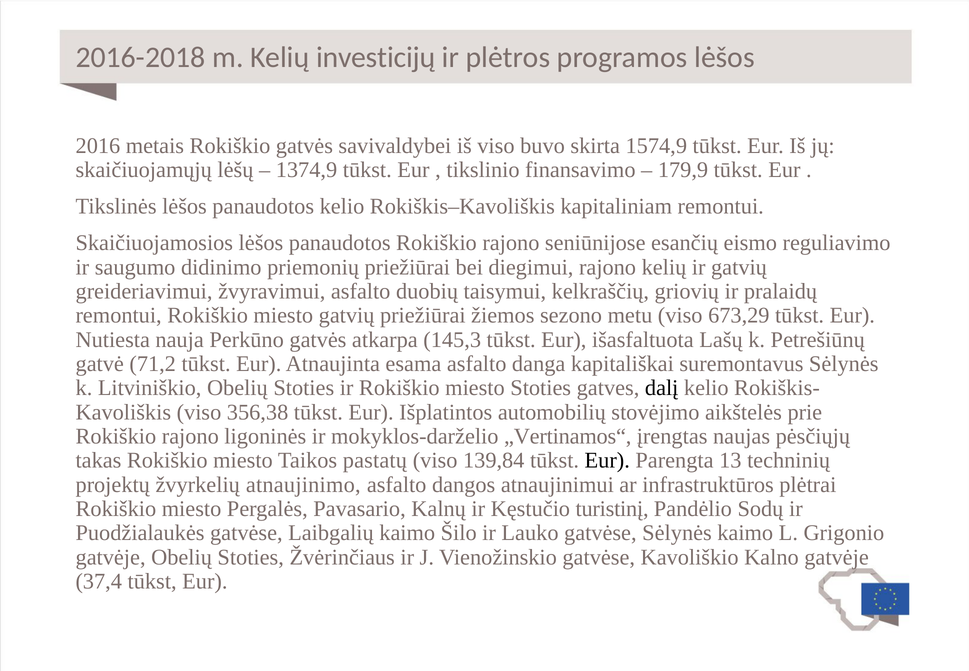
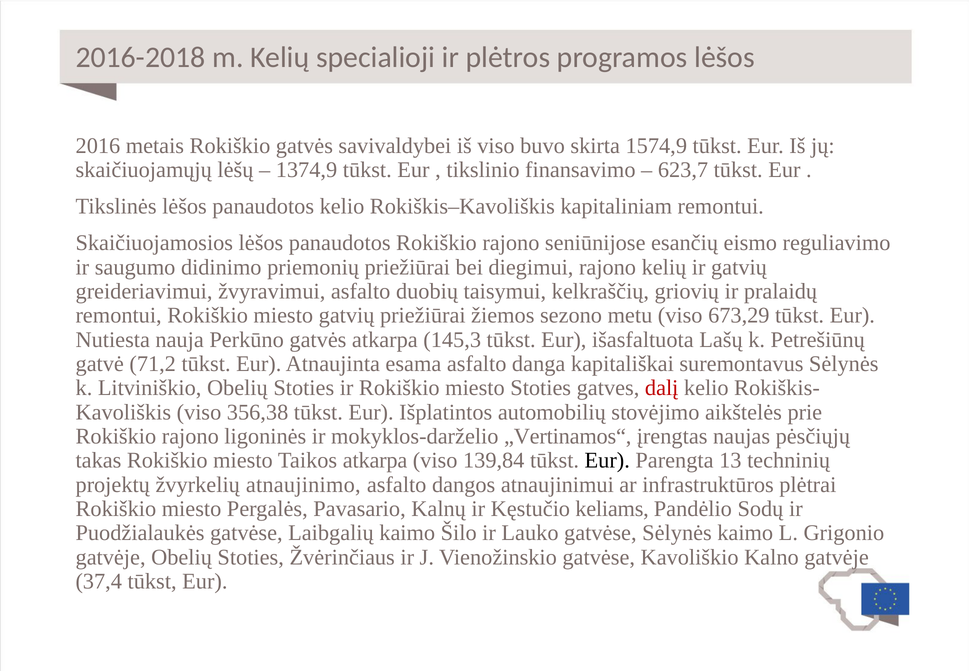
investicijų: investicijų -> specialioji (376, 57)
179,9: 179,9 -> 623,7 (683, 170)
dalį colour: black -> red (662, 388)
Taikos pastatų: pastatų -> atkarpa (375, 460)
turistinį: turistinį -> keliams (612, 509)
